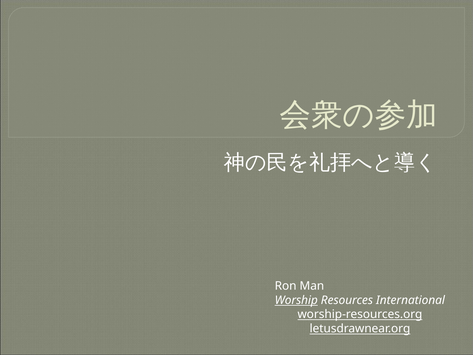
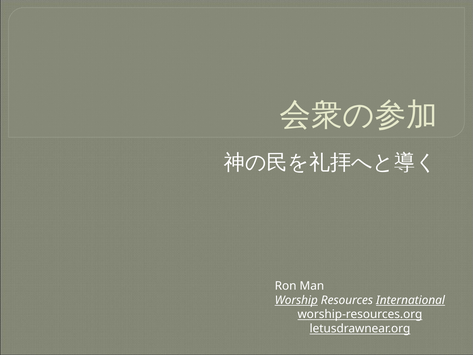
International underline: none -> present (410, 300)
